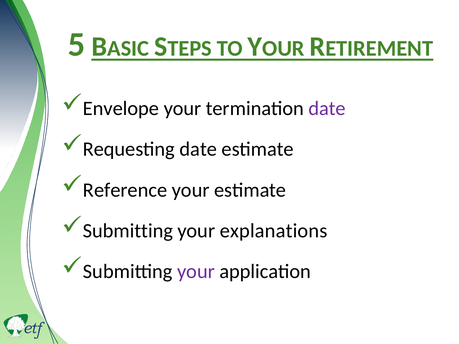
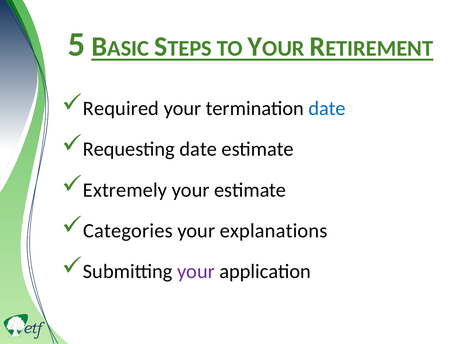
Envelope: Envelope -> Required (121, 109)
date colour: purple -> blue (327, 109)
Reference: Reference -> Extremely (125, 190)
Submitting: Submitting -> Categories (128, 231)
